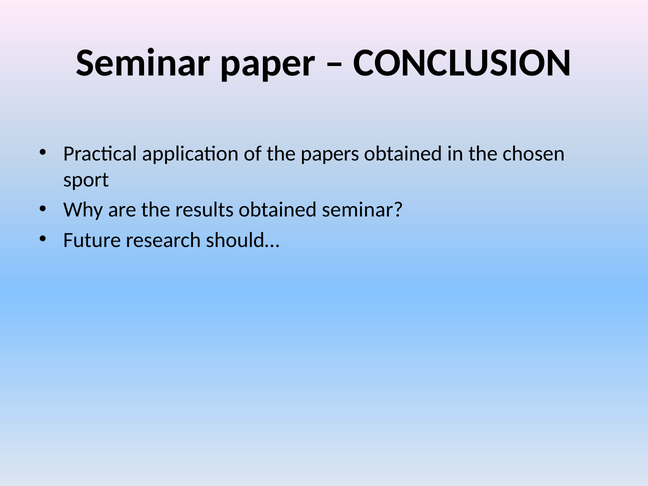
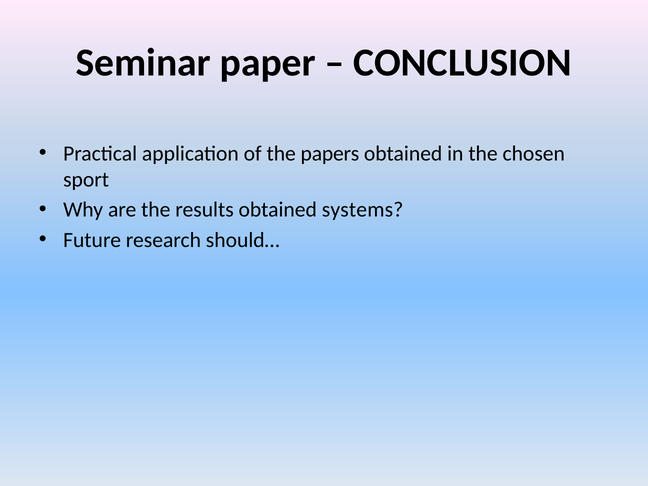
obtained seminar: seminar -> systems (363, 210)
